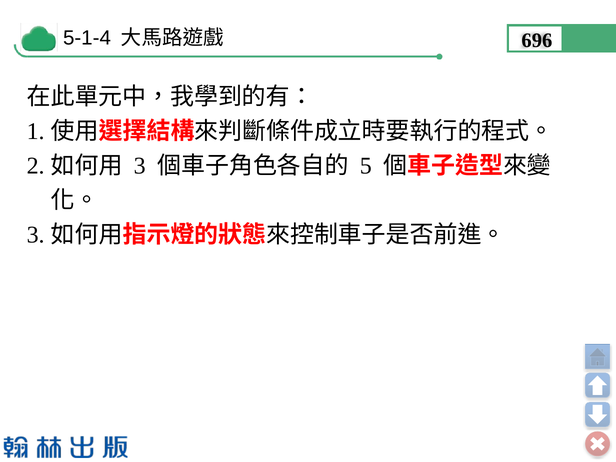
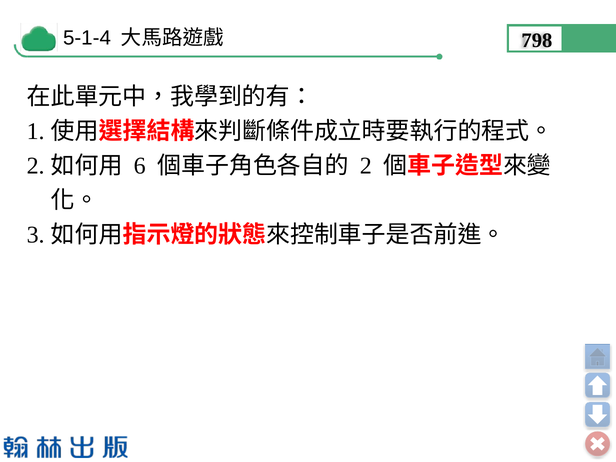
696: 696 -> 798 (537, 40)
3: 3 -> 6 (140, 166)
5: 5 -> 2 (366, 166)
